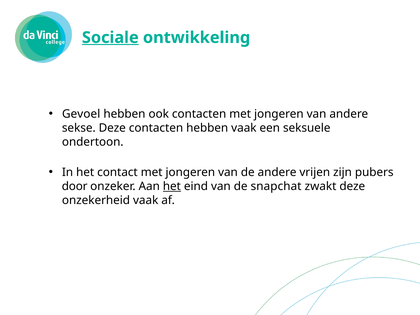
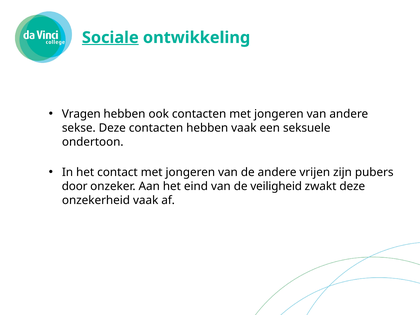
Gevoel: Gevoel -> Vragen (81, 114)
het underline: present -> none (172, 186)
snapchat: snapchat -> veiligheid (276, 186)
